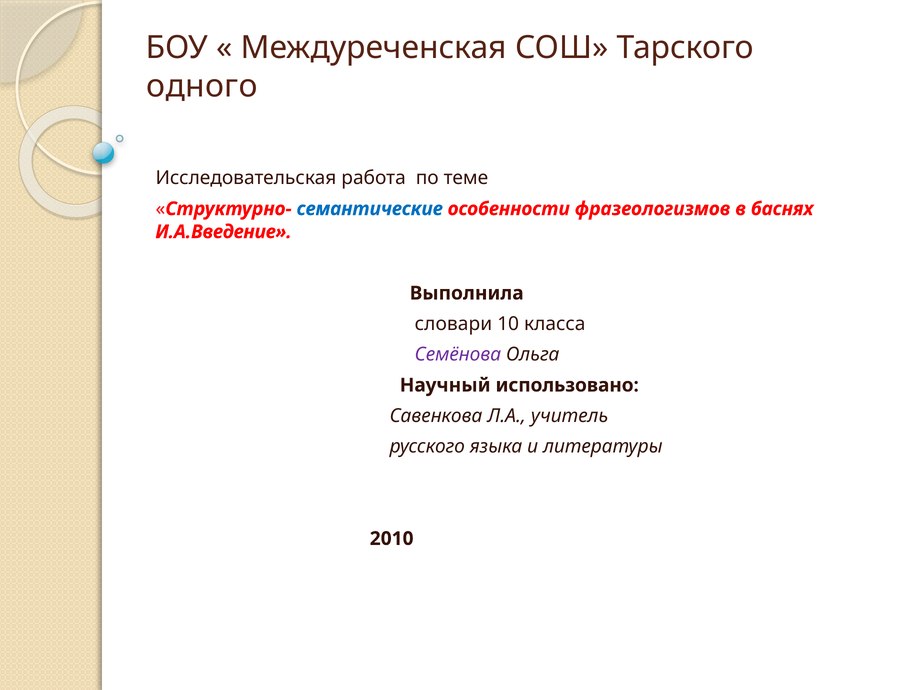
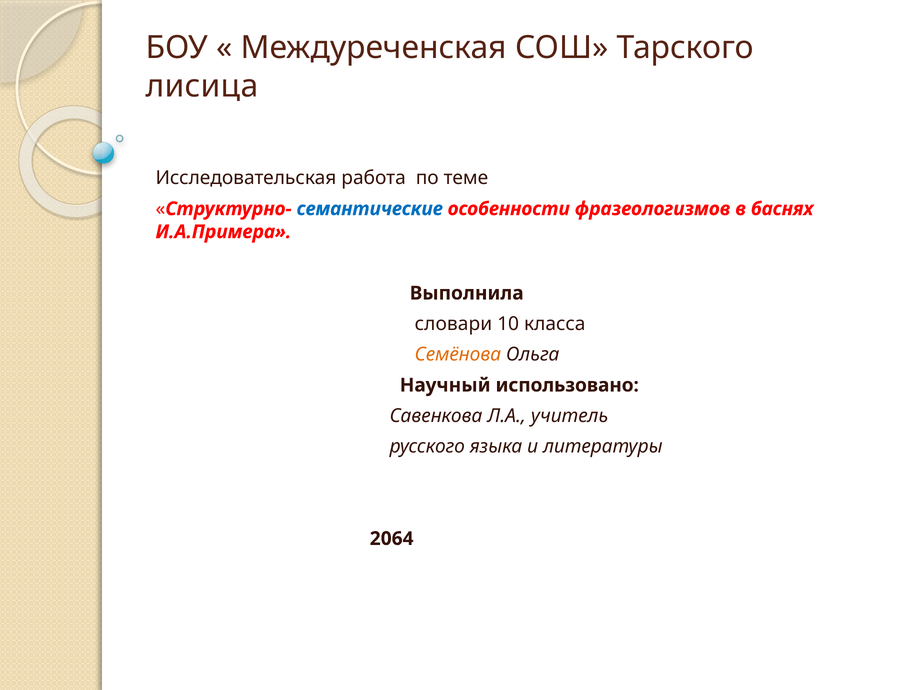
одного: одного -> лисица (202, 86)
И.А.Введение: И.А.Введение -> И.А.Примера (223, 232)
Семёнова colour: purple -> orange (458, 355)
2010: 2010 -> 2064 (392, 539)
